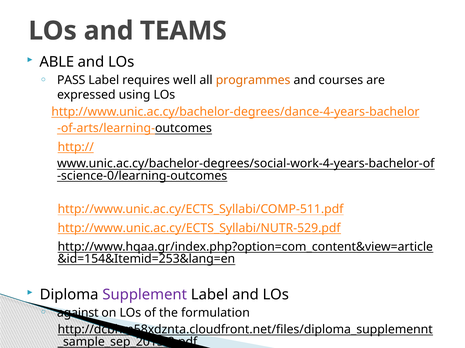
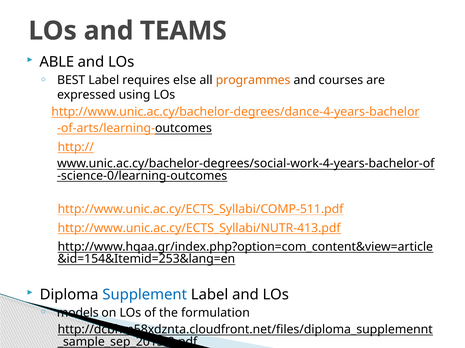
PASS: PASS -> BEST (71, 80)
well: well -> else (185, 80)
http://www.unic.ac.cy/ECTS_Syllabi/NUTR-529.pdf: http://www.unic.ac.cy/ECTS_Syllabi/NUTR-529.pdf -> http://www.unic.ac.cy/ECTS_Syllabi/NUTR-413.pdf (199, 228)
Supplement colour: purple -> blue (145, 295)
against: against -> models (78, 313)
